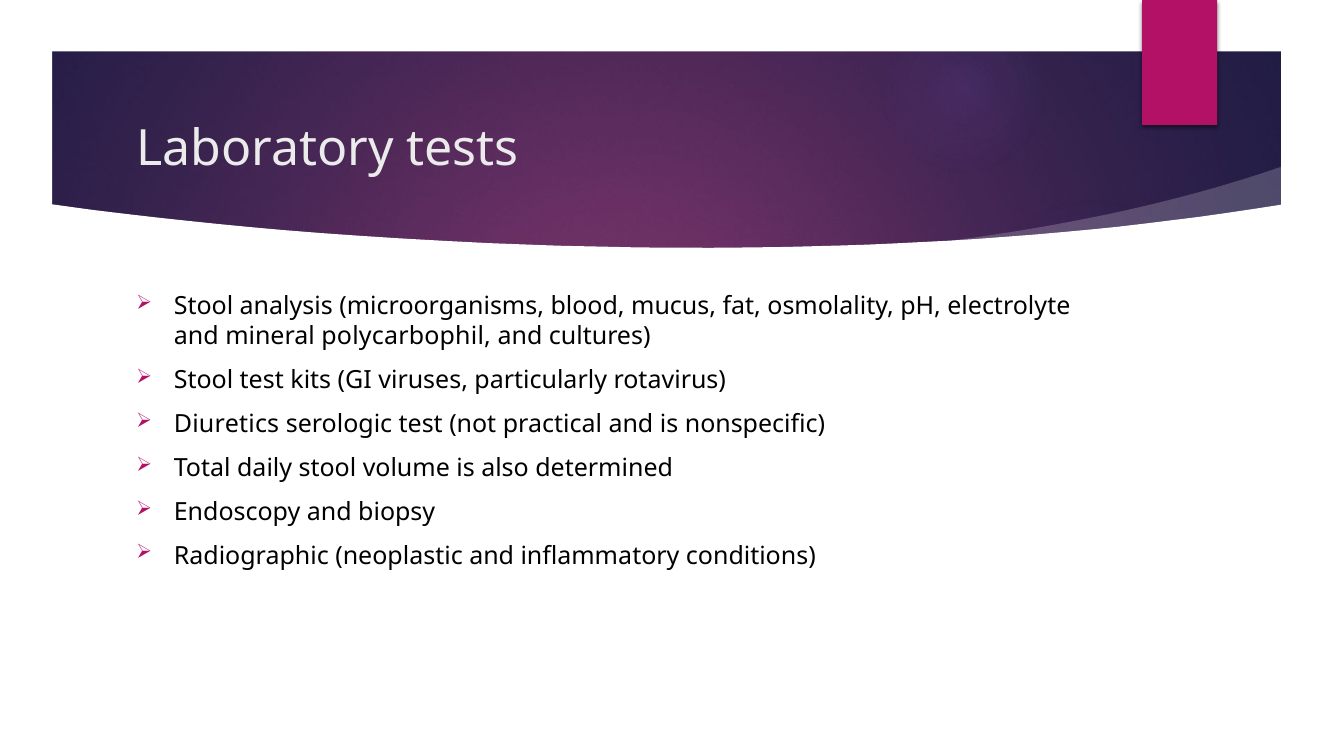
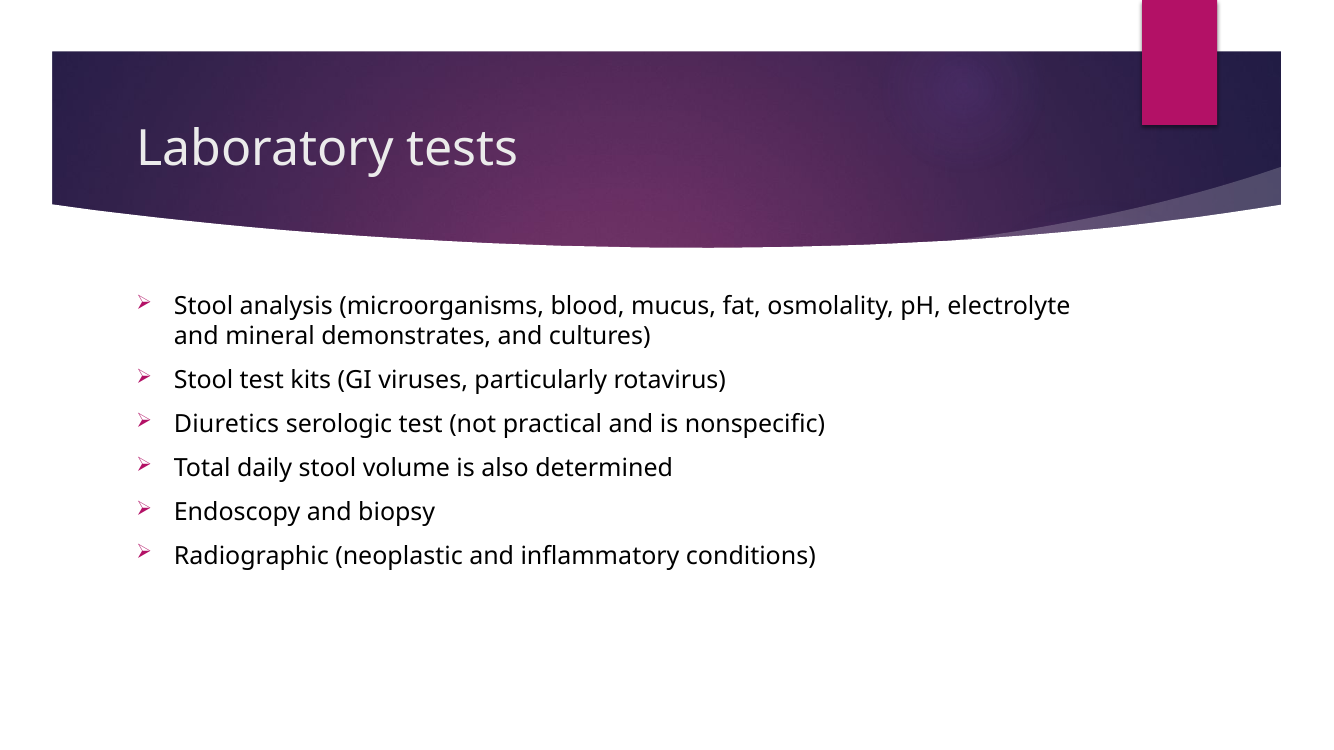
polycarbophil: polycarbophil -> demonstrates (406, 337)
